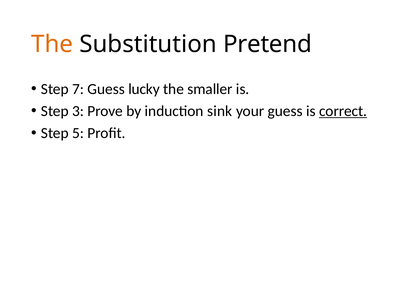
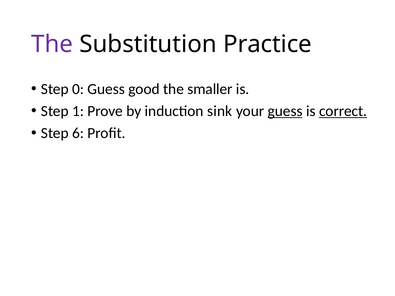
The colour: orange -> purple (52, 44)
Pretend: Pretend -> Practice (267, 44)
7: 7 -> 0 (78, 89)
lucky: lucky -> good (144, 89)
3: 3 -> 1 (78, 111)
guess underline: none -> present (285, 111)
5: 5 -> 6 (78, 133)
